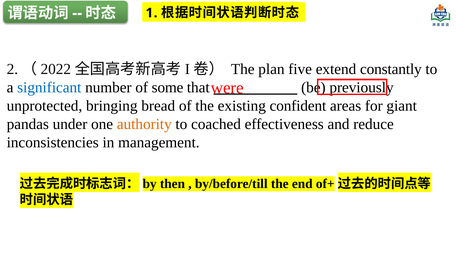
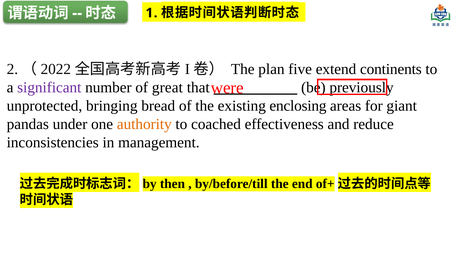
constantly: constantly -> continents (391, 69)
significant colour: blue -> purple (49, 87)
some: some -> great (167, 87)
confident: confident -> enclosing (298, 106)
